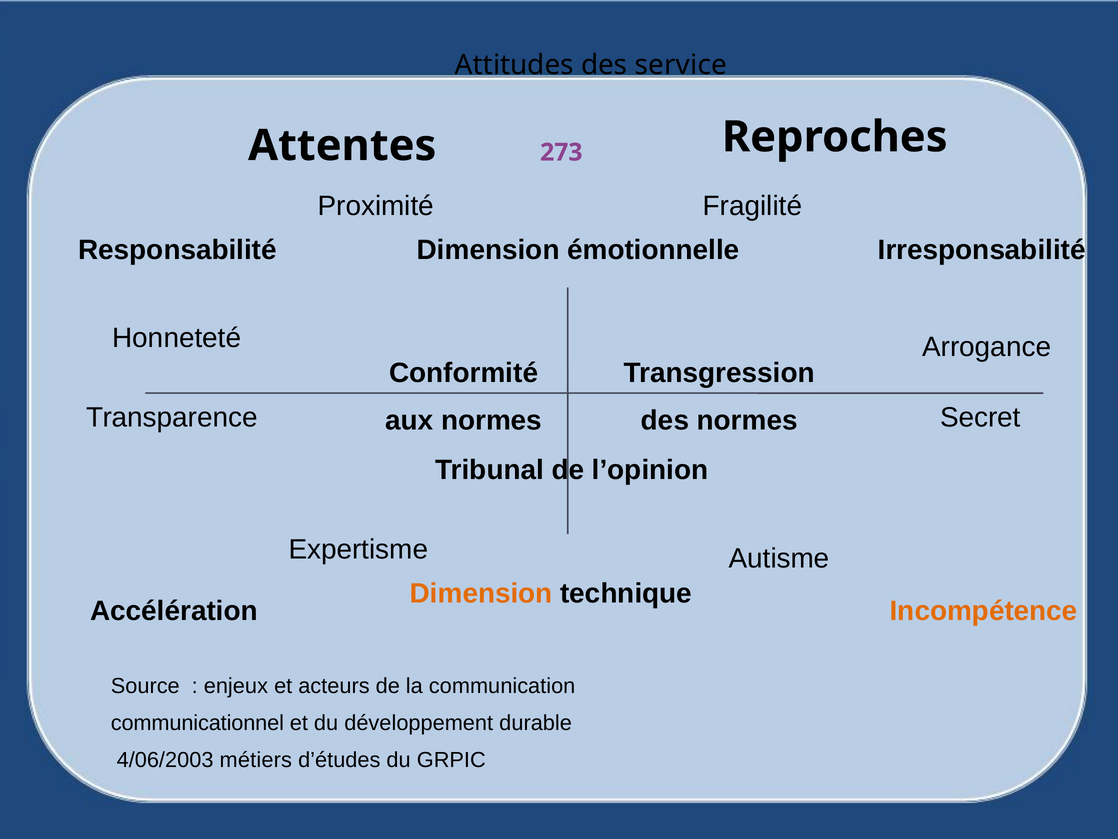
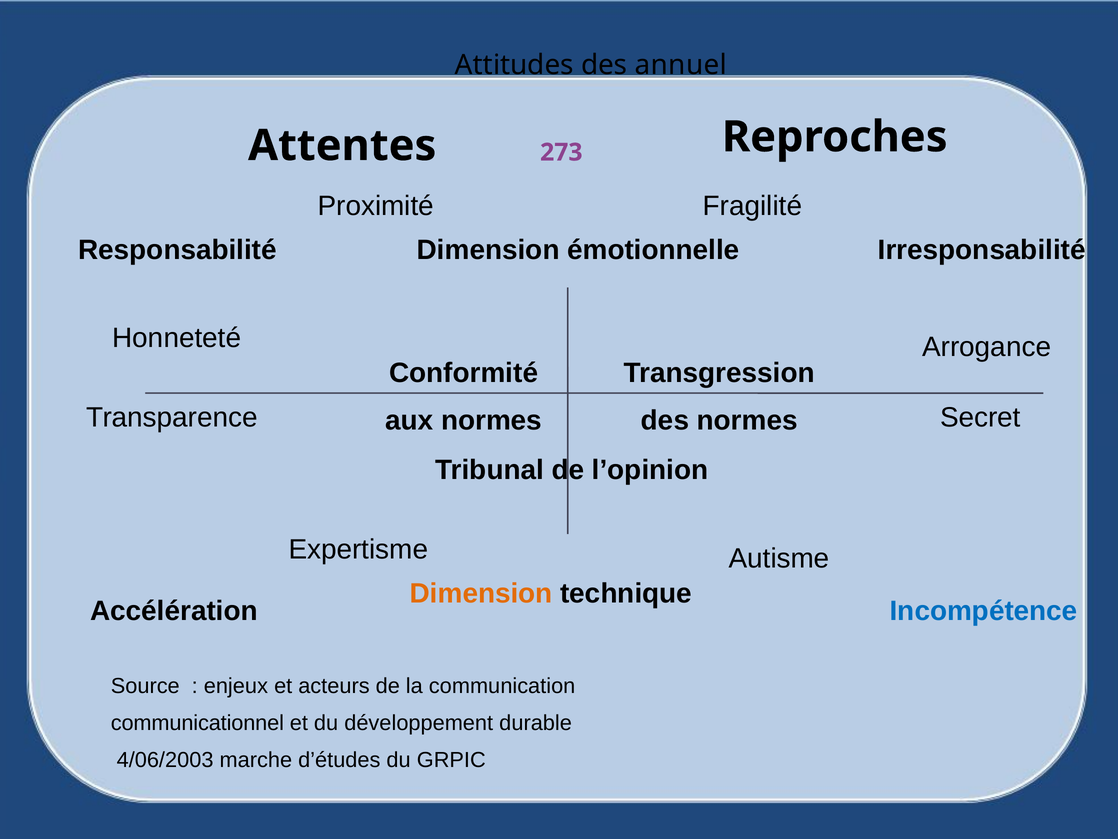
service: service -> annuel (681, 65)
Incompétence colour: orange -> blue (984, 611)
métiers: métiers -> marche (256, 760)
